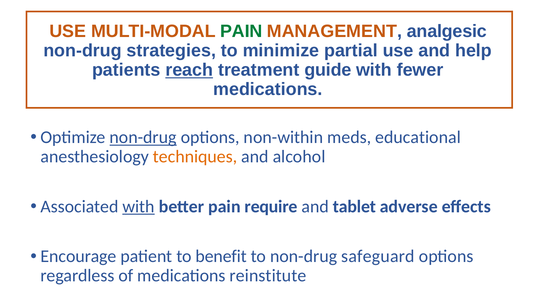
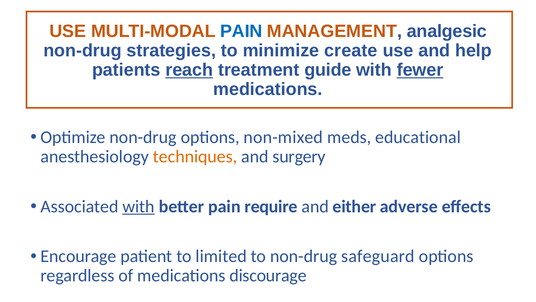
PAIN colour: green -> blue (241, 31)
partial: partial -> create (351, 51)
fewer underline: none -> present (420, 70)
non-drug underline: present -> none (143, 137)
non-within: non-within -> non-mixed (283, 137)
alcohol: alcohol -> surgery (299, 156)
tablet: tablet -> either (354, 206)
benefit: benefit -> limited (221, 256)
reinstitute: reinstitute -> discourage (268, 275)
